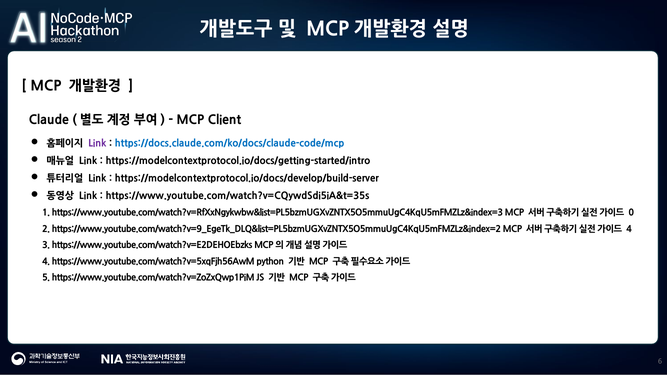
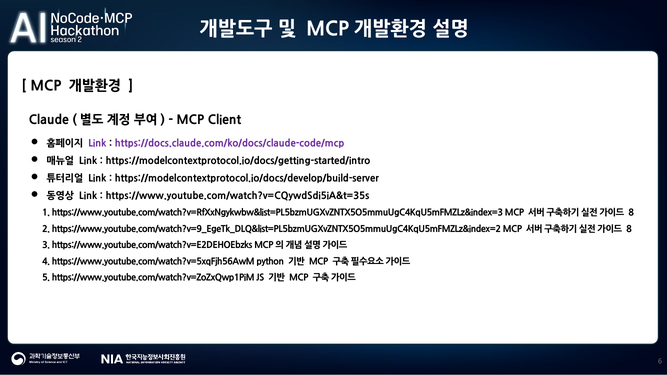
https://docs.claude.com/ko/docs/claude-code/mcp colour: blue -> purple (230, 144)
0: 0 -> 8 (631, 213)
4: 4 -> 8 (629, 229)
